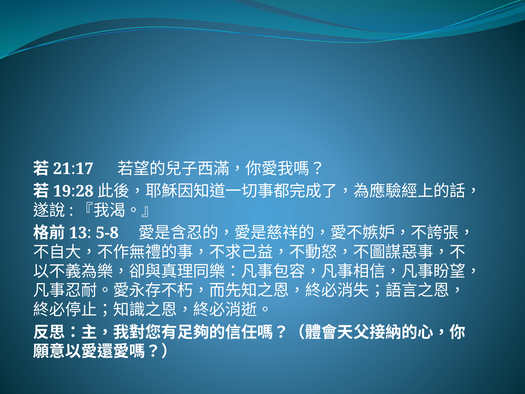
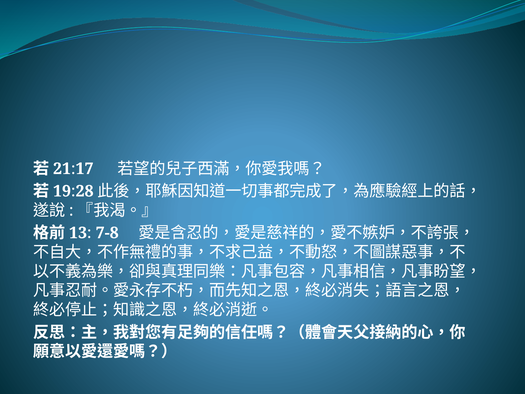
5-8: 5-8 -> 7-8 (107, 233)
